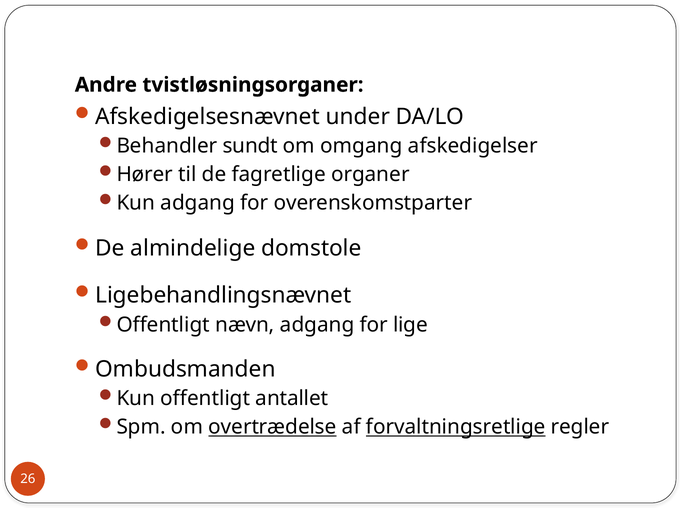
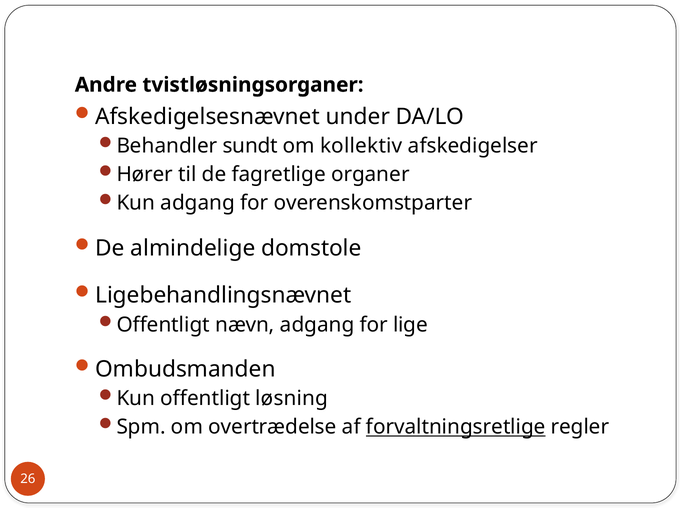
omgang: omgang -> kollektiv (361, 146)
antallet: antallet -> løsning (292, 399)
overtrædelse underline: present -> none (272, 428)
